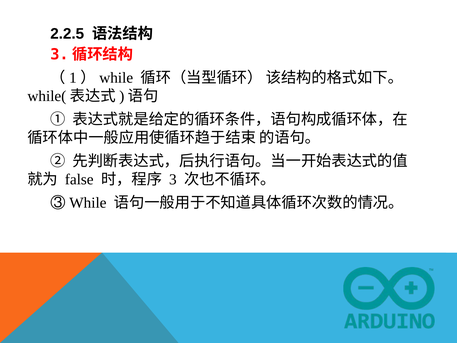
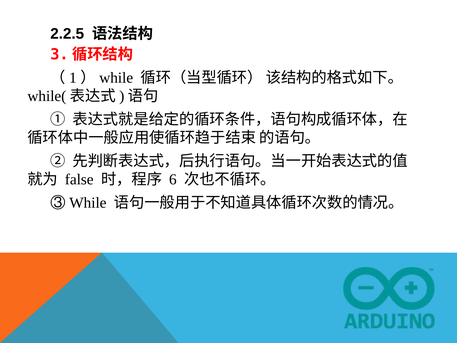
3: 3 -> 6 (173, 179)
